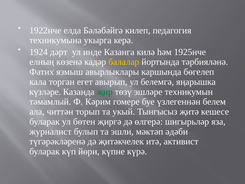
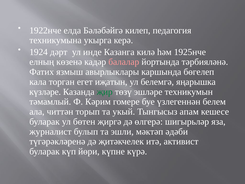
балалар colour: yellow -> pink (124, 62)
авырып: авырып -> иҗатын (111, 82)
җитә: җитә -> апам (189, 112)
